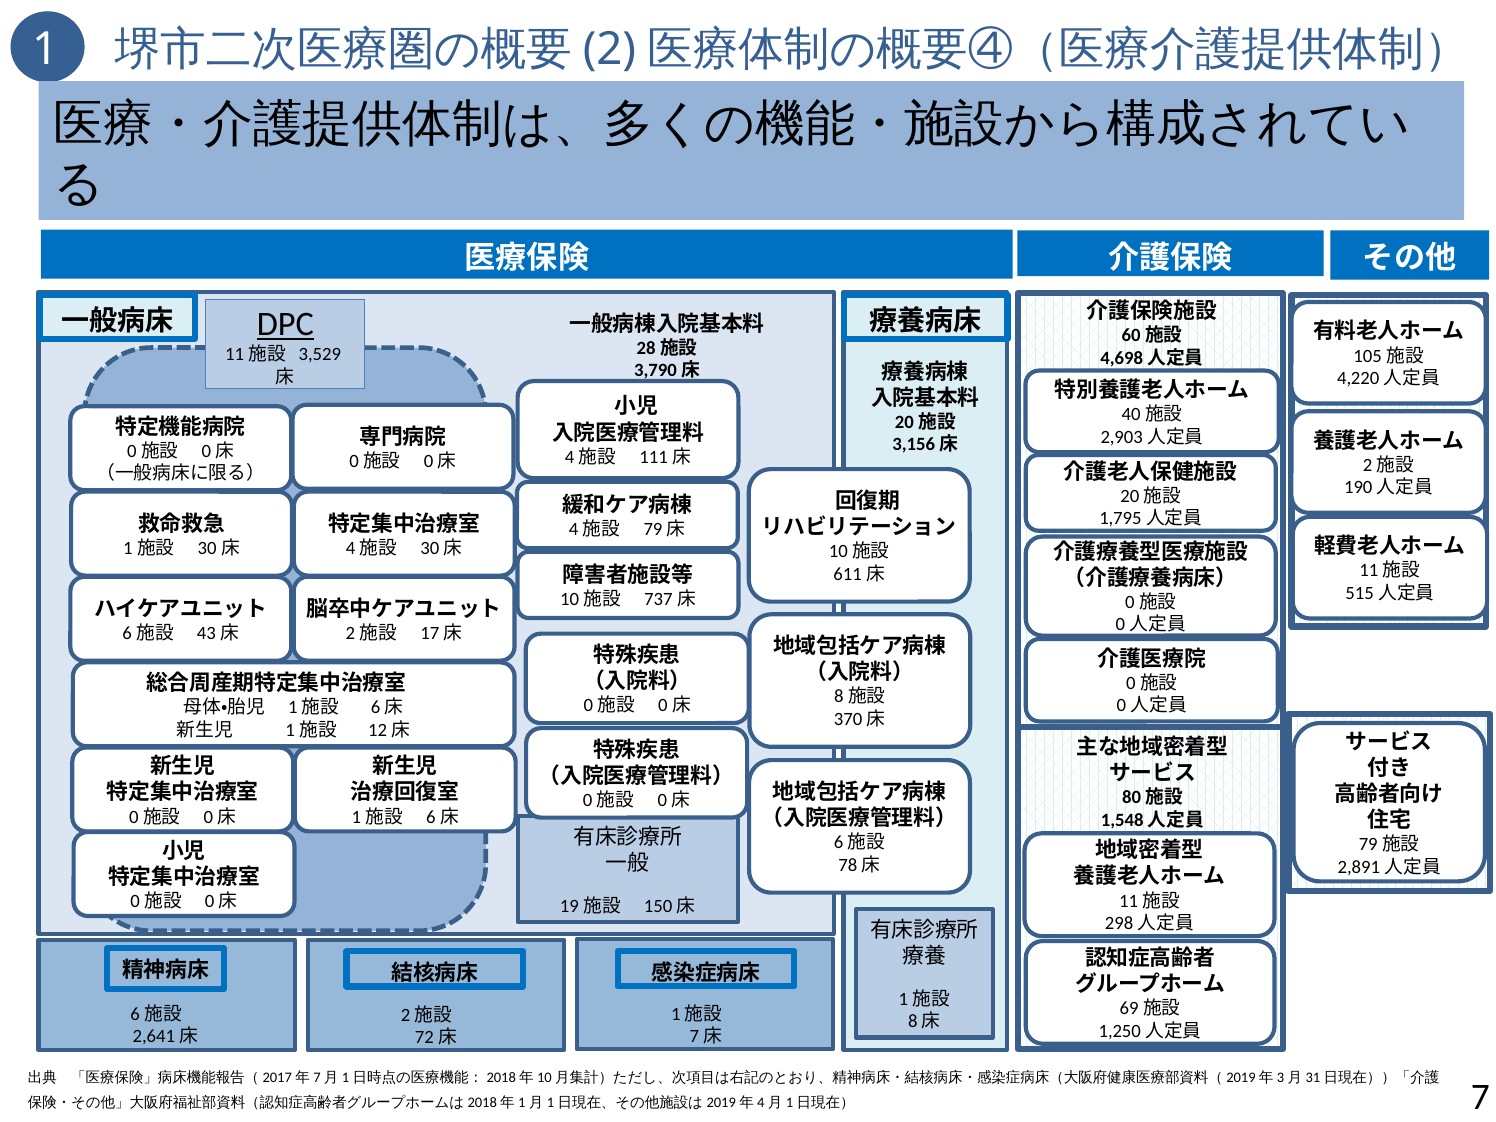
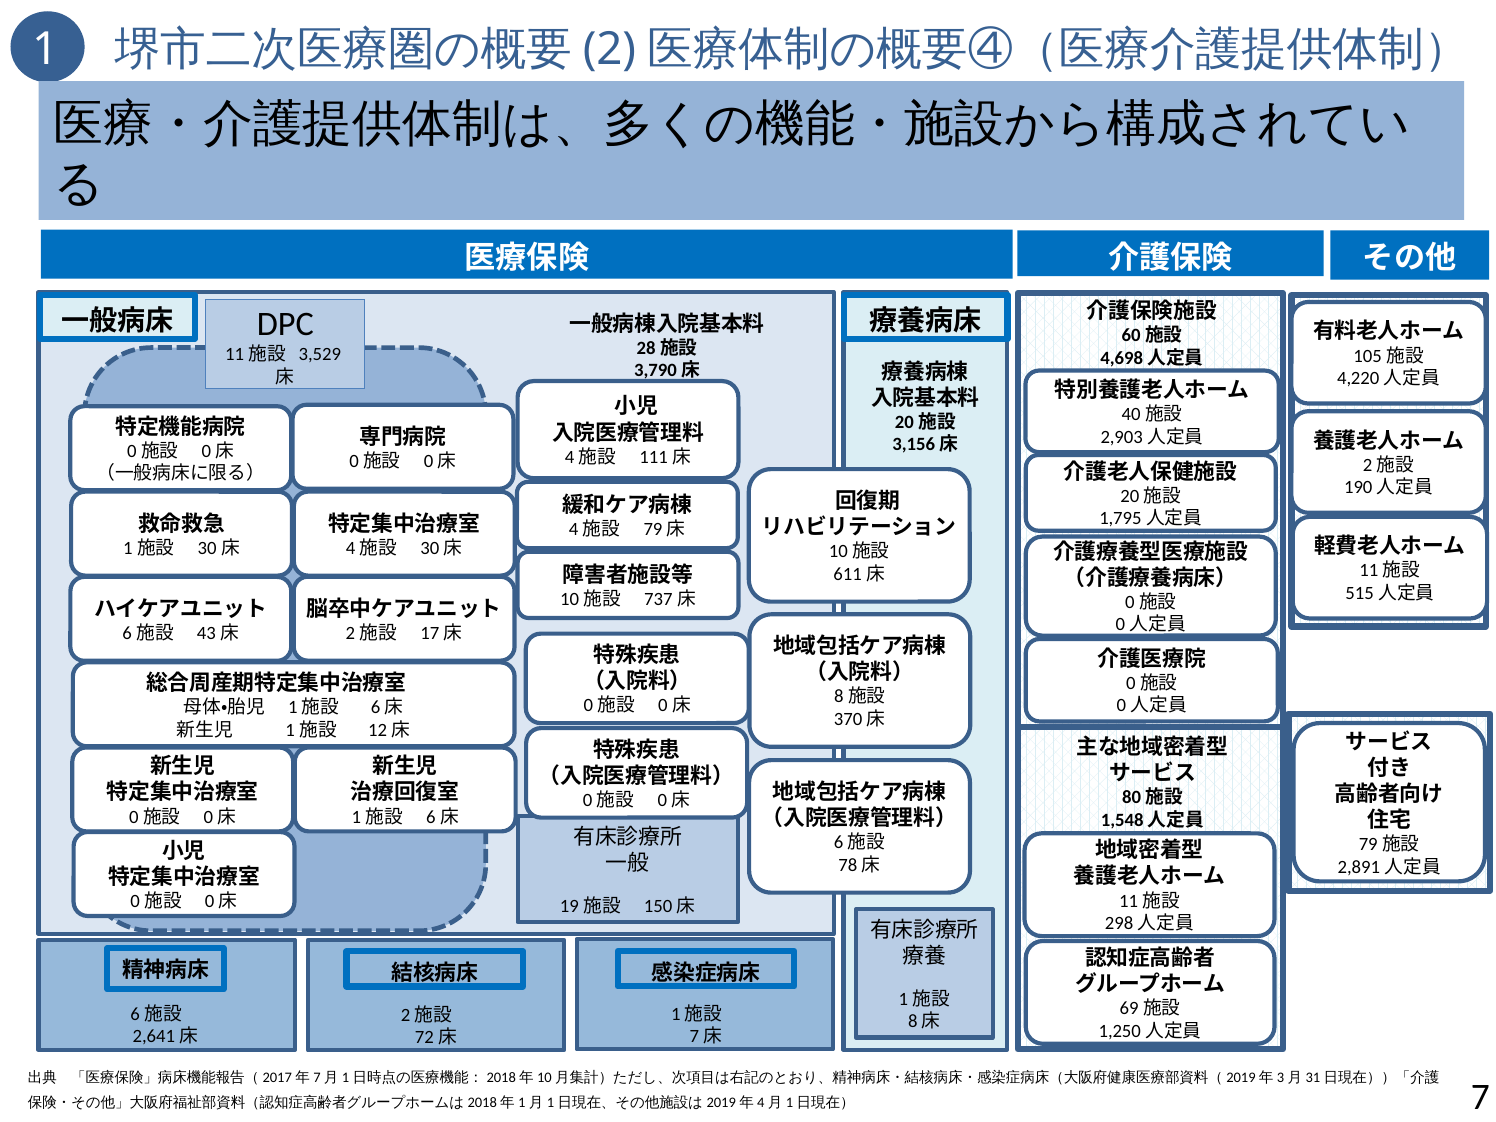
DPC underline: present -> none (285, 324)
